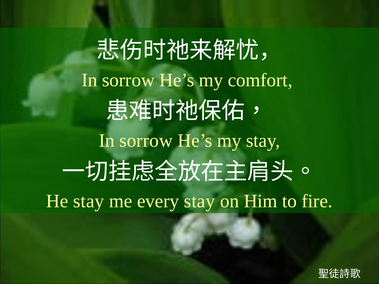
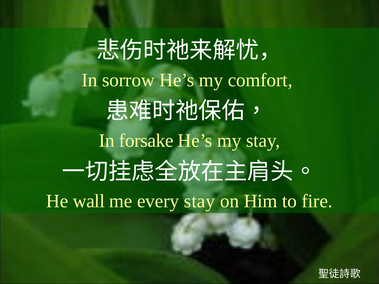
sorrow: sorrow -> forsake (146, 141)
He stay: stay -> wall (89, 201)
